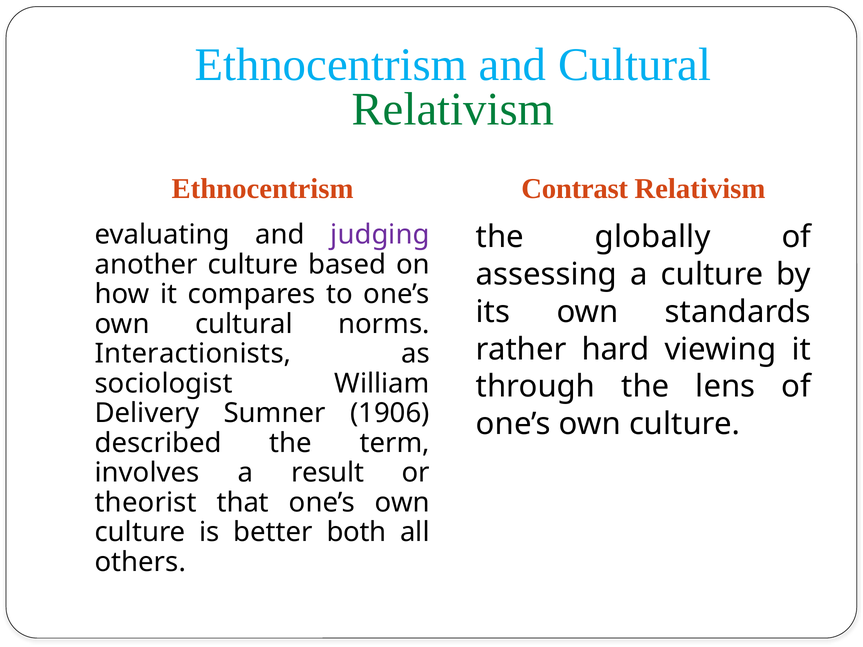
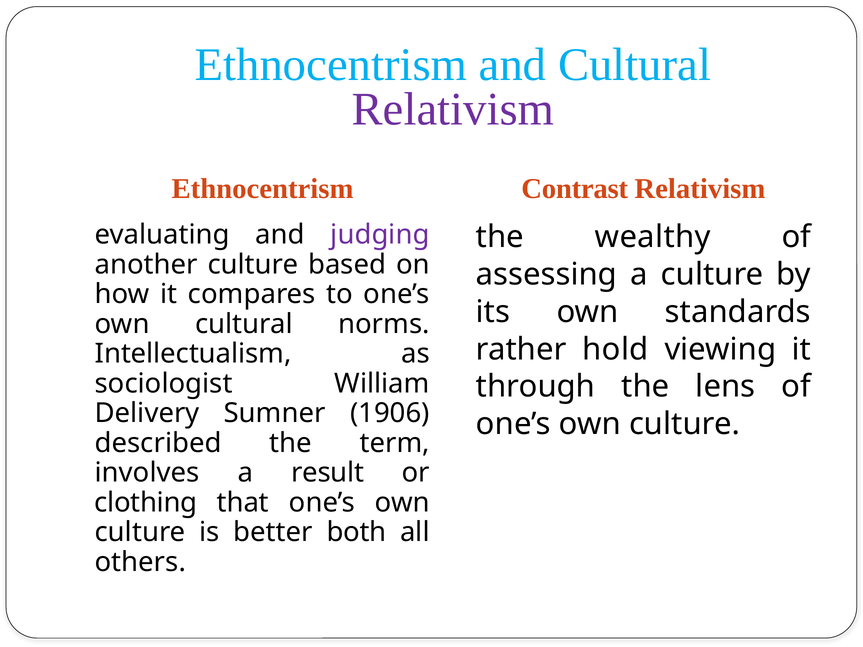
Relativism colour: green -> purple (453, 110)
globally: globally -> wealthy (653, 237)
hard: hard -> hold (615, 349)
Interactionists: Interactionists -> Intellectualism (193, 354)
theorist: theorist -> clothing (146, 503)
